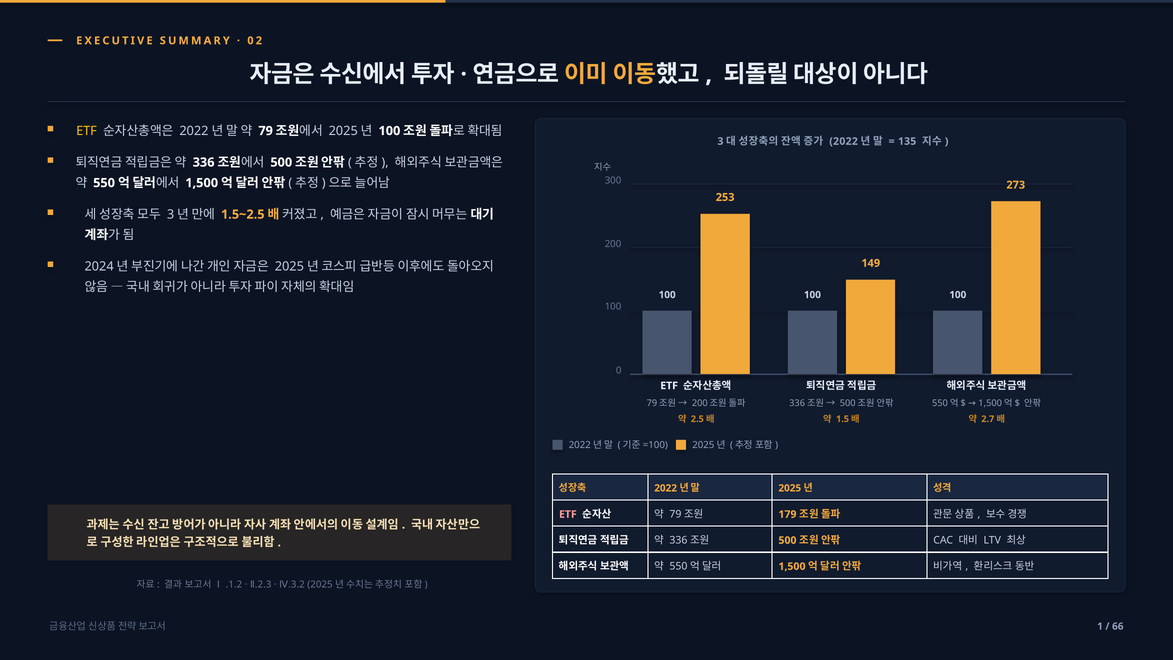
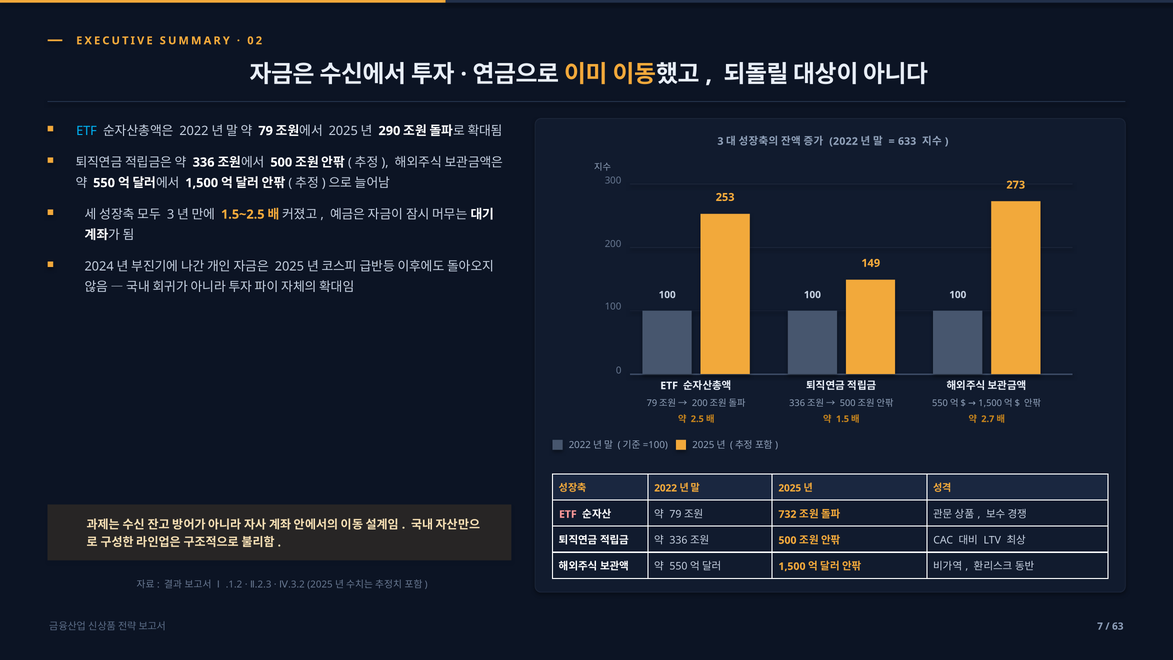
ETF colour: yellow -> light blue (87, 131)
100: 100 -> 290 (389, 131)
135: 135 -> 633 (907, 141)
179: 179 -> 732 (787, 514)
1: 1 -> 7 (1100, 626)
66: 66 -> 63 (1118, 626)
